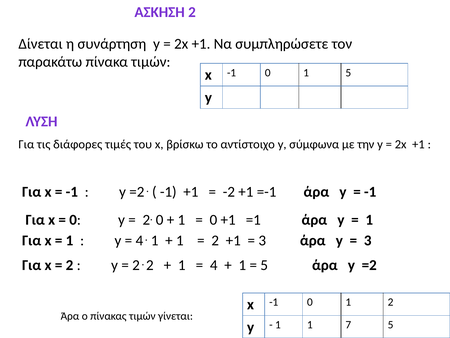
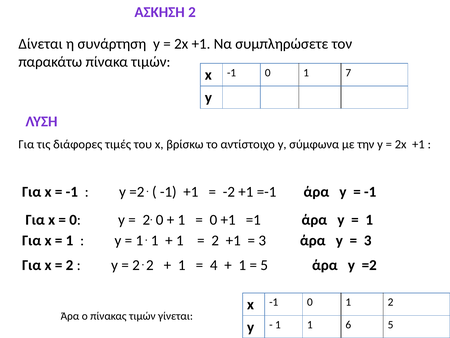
1 5: 5 -> 7 (348, 73)
4: 4 -> 1 (139, 240)
7: 7 -> 6 (348, 324)
